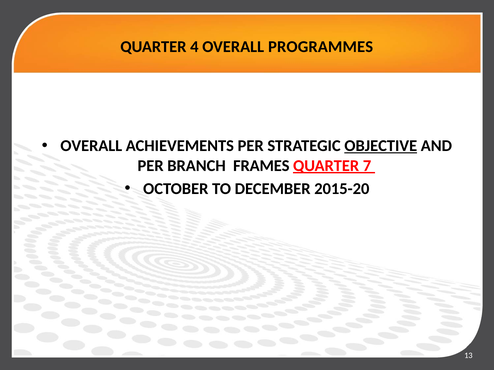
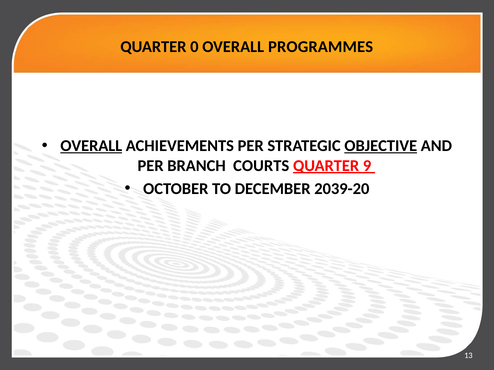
4: 4 -> 0 (194, 47)
OVERALL underline: none -> present (91, 146)
FRAMES: FRAMES -> COURTS (261, 166)
7: 7 -> 9 (367, 166)
2015-20: 2015-20 -> 2039-20 (342, 189)
